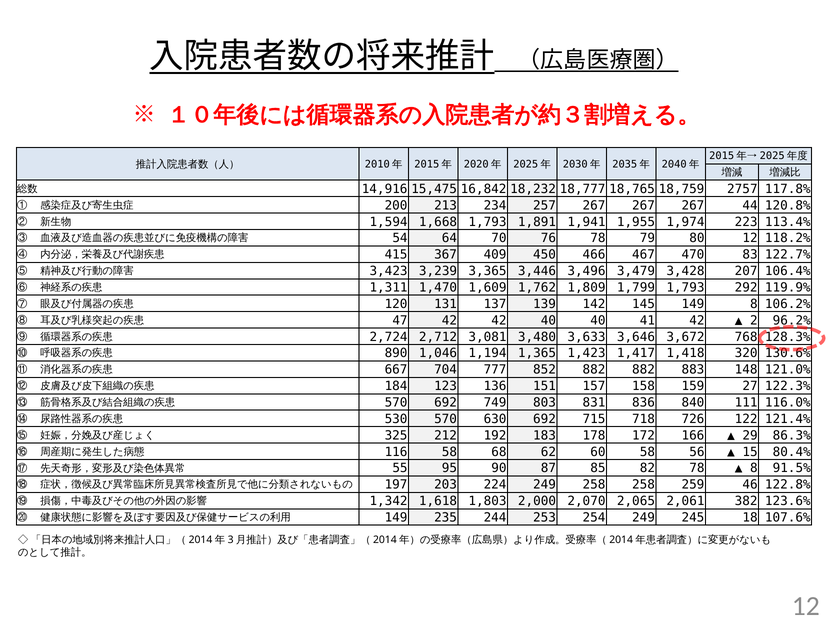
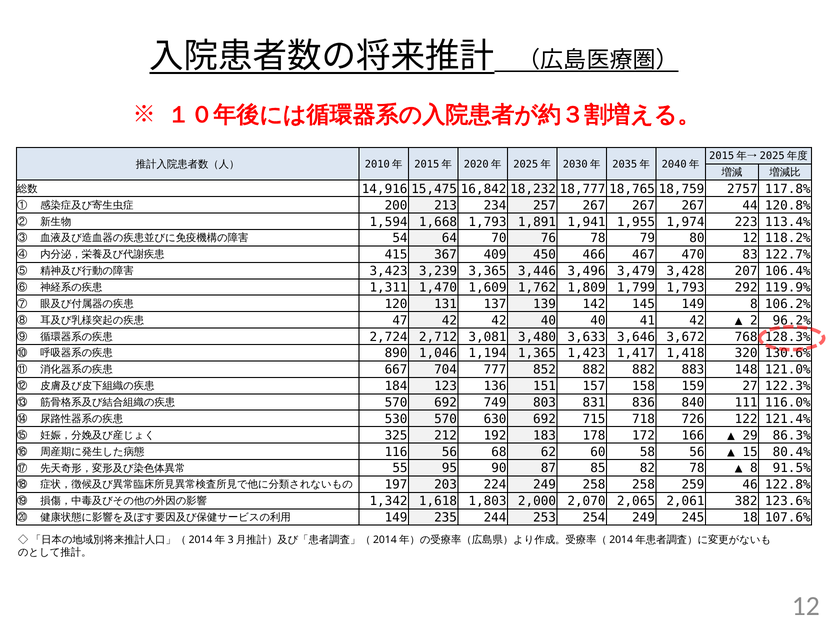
116 58: 58 -> 56 (449, 452)
